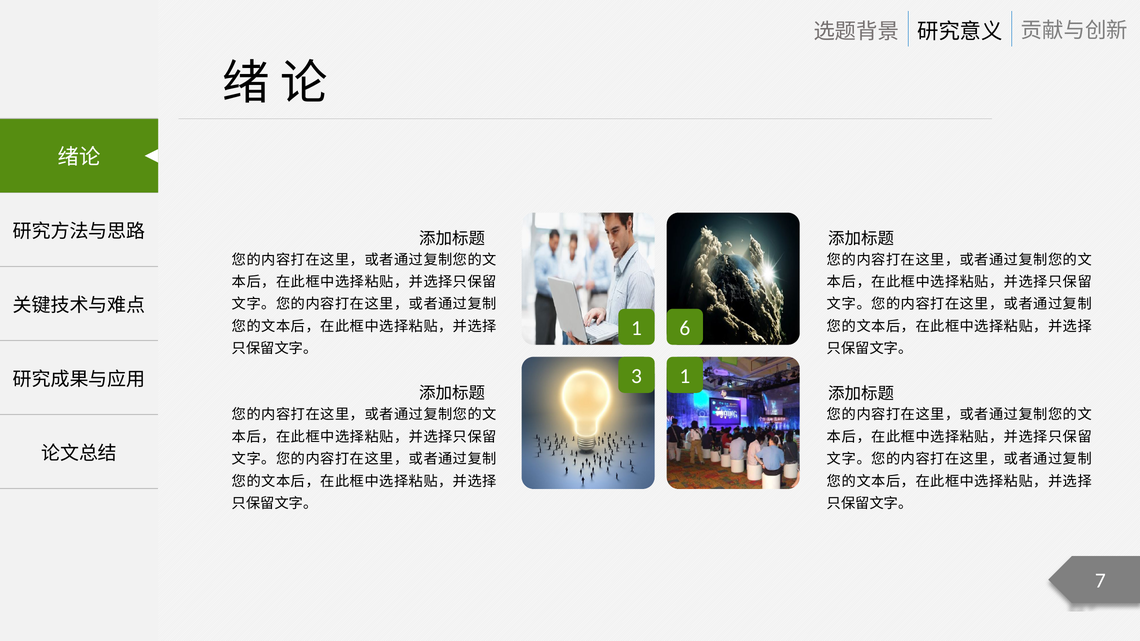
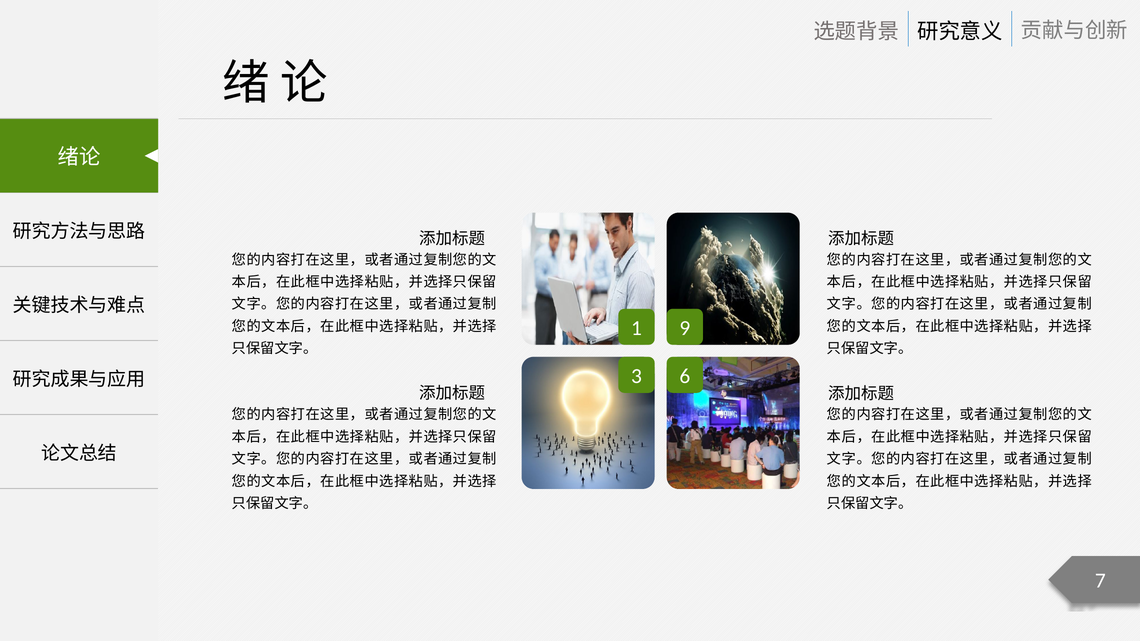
6: 6 -> 9 (685, 328)
3 1: 1 -> 6 (685, 376)
